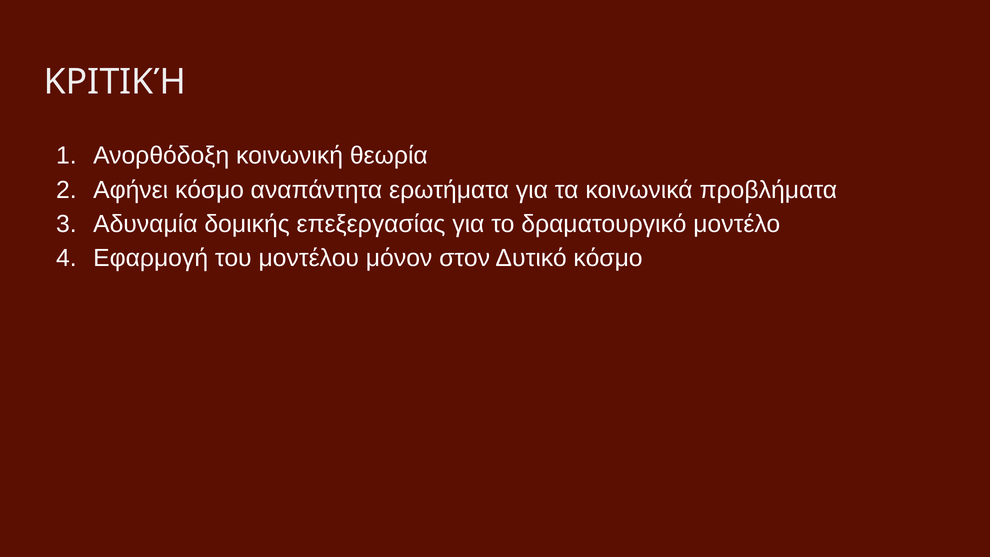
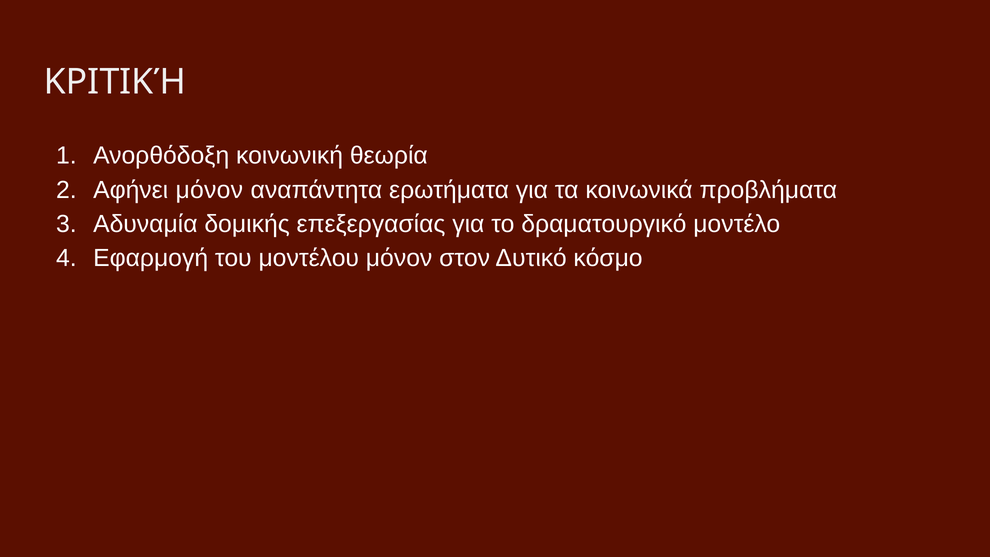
Αφήνει κόσμο: κόσμο -> μόνον (209, 190)
